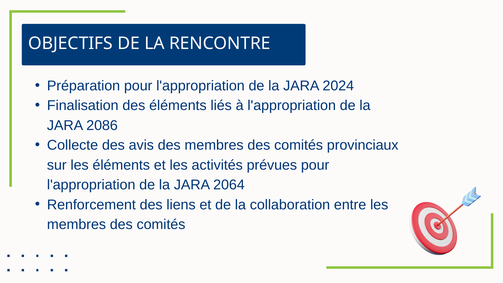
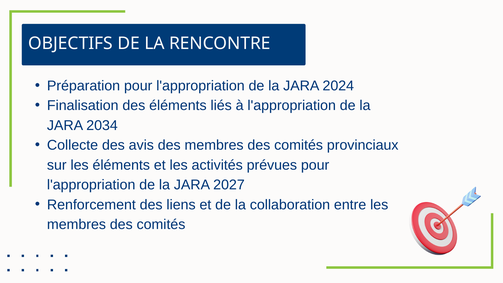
2086: 2086 -> 2034 (102, 125)
2064: 2064 -> 2027 (229, 185)
